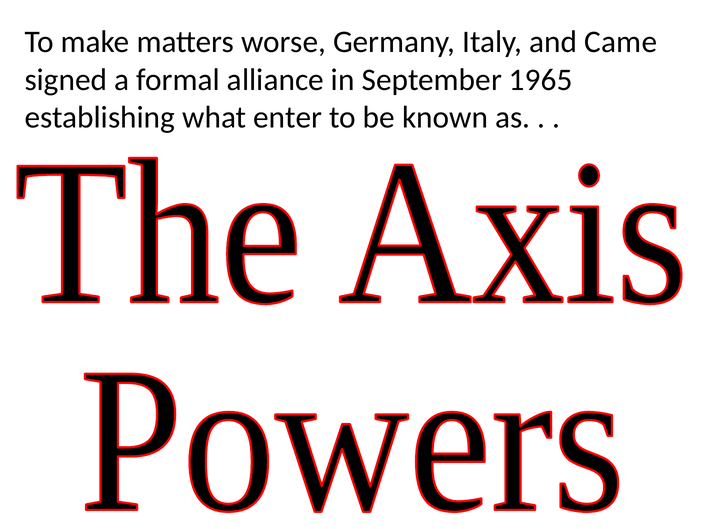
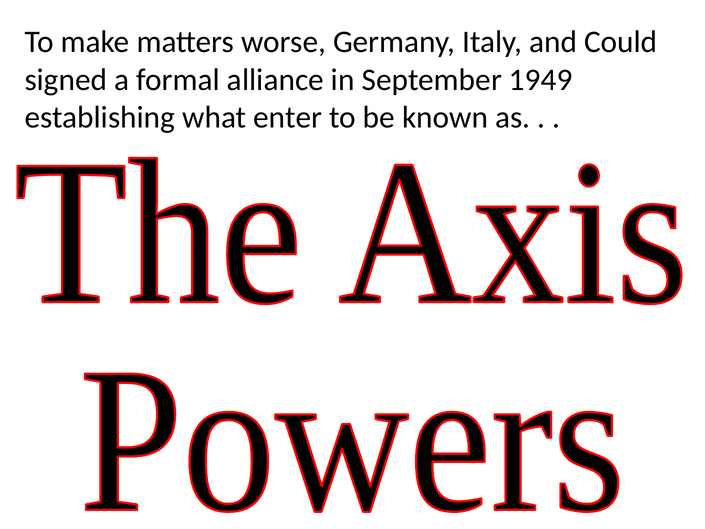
Came: Came -> Could (621, 42)
1965: 1965 -> 1949 (541, 80)
